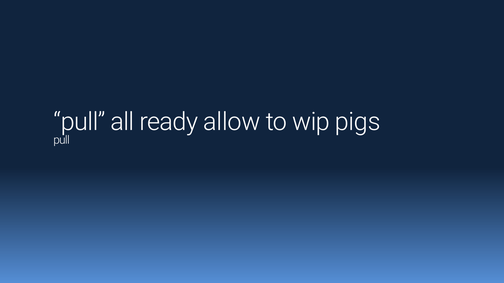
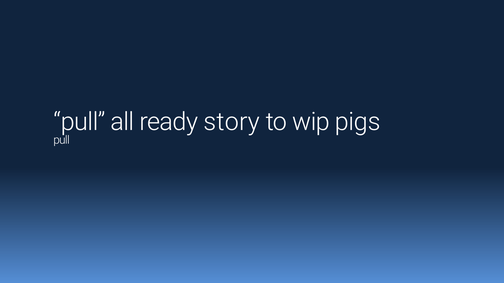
allow: allow -> story (232, 122)
